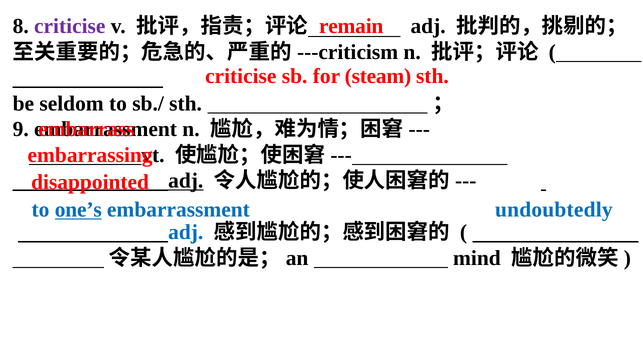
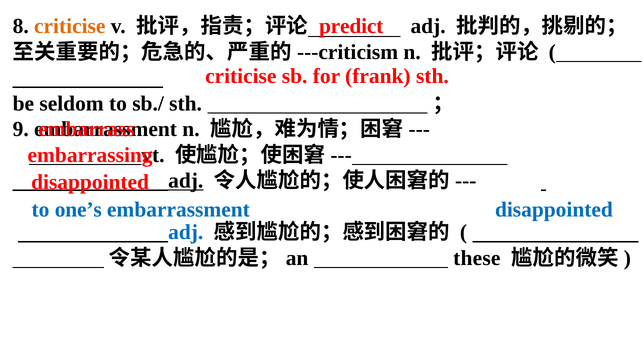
criticise colour: purple -> orange (70, 26)
remain: remain -> predict (351, 26)
steam: steam -> frank (378, 76)
one’s underline: present -> none (78, 210)
embarrassment undoubtedly: undoubtedly -> disappointed (554, 210)
mind: mind -> these (477, 258)
